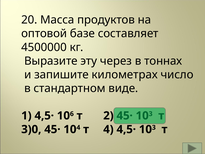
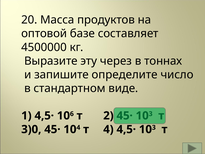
километрах: километрах -> определите (125, 75)
